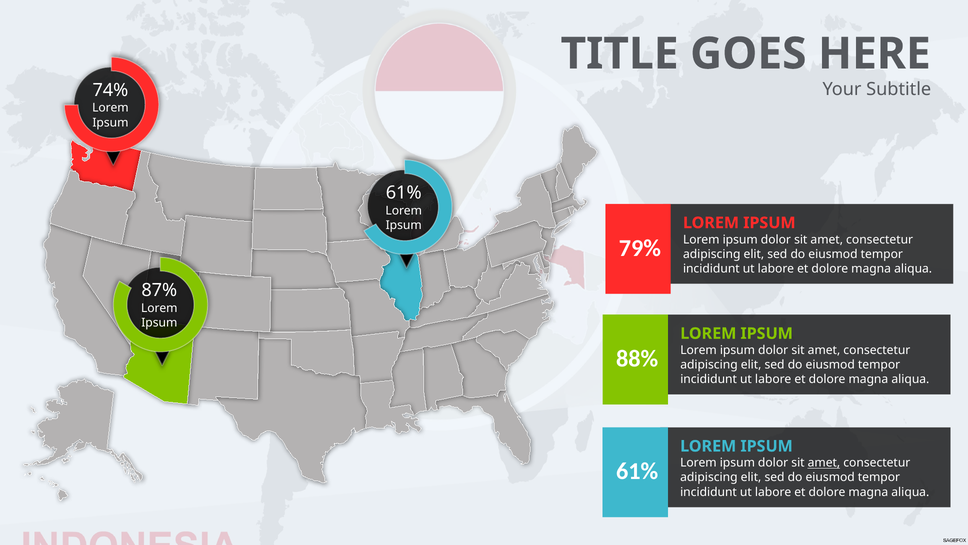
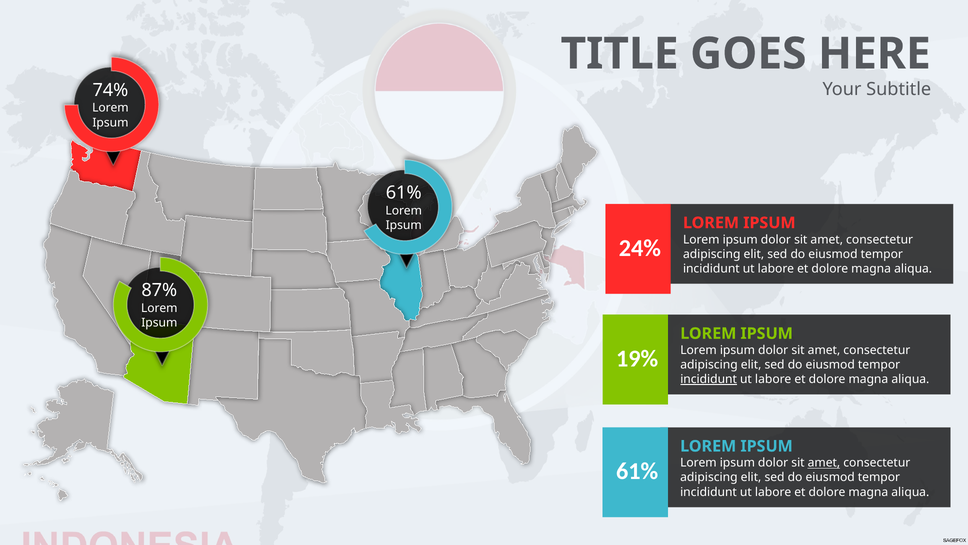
79%: 79% -> 24% (640, 248)
88%: 88% -> 19% (637, 358)
incididunt underline: none -> present (709, 379)
